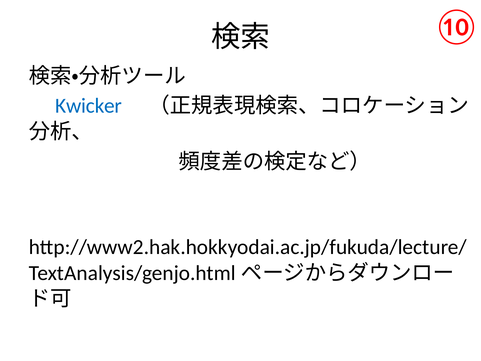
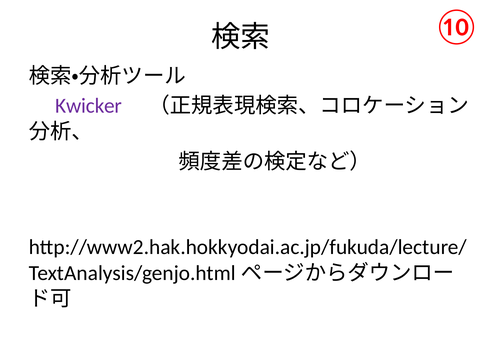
Kwicker colour: blue -> purple (89, 106)
